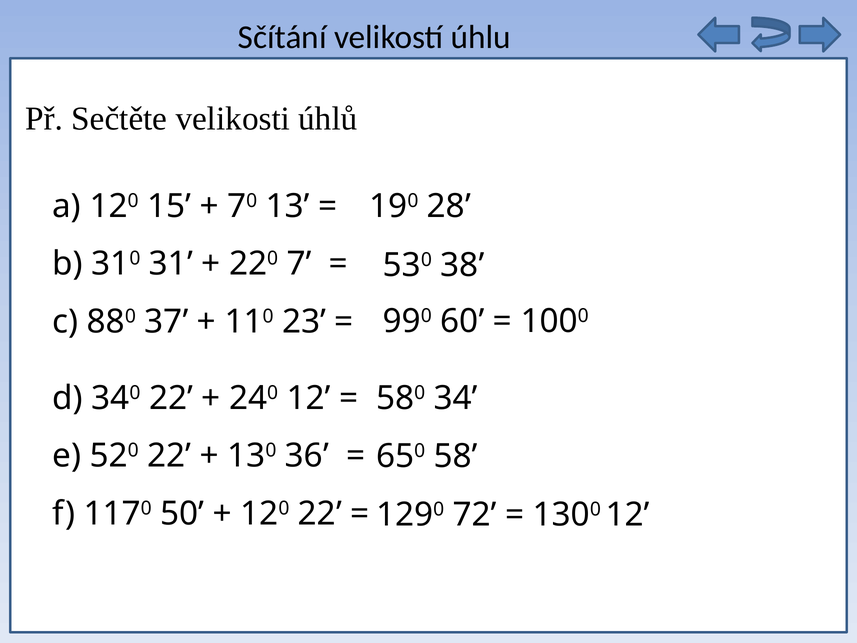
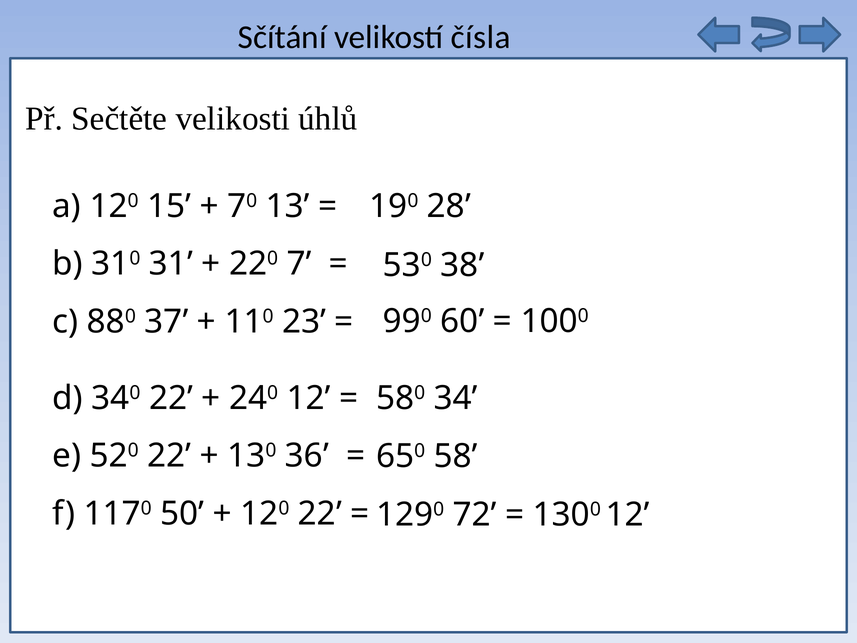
úhlu: úhlu -> čísla (481, 37)
